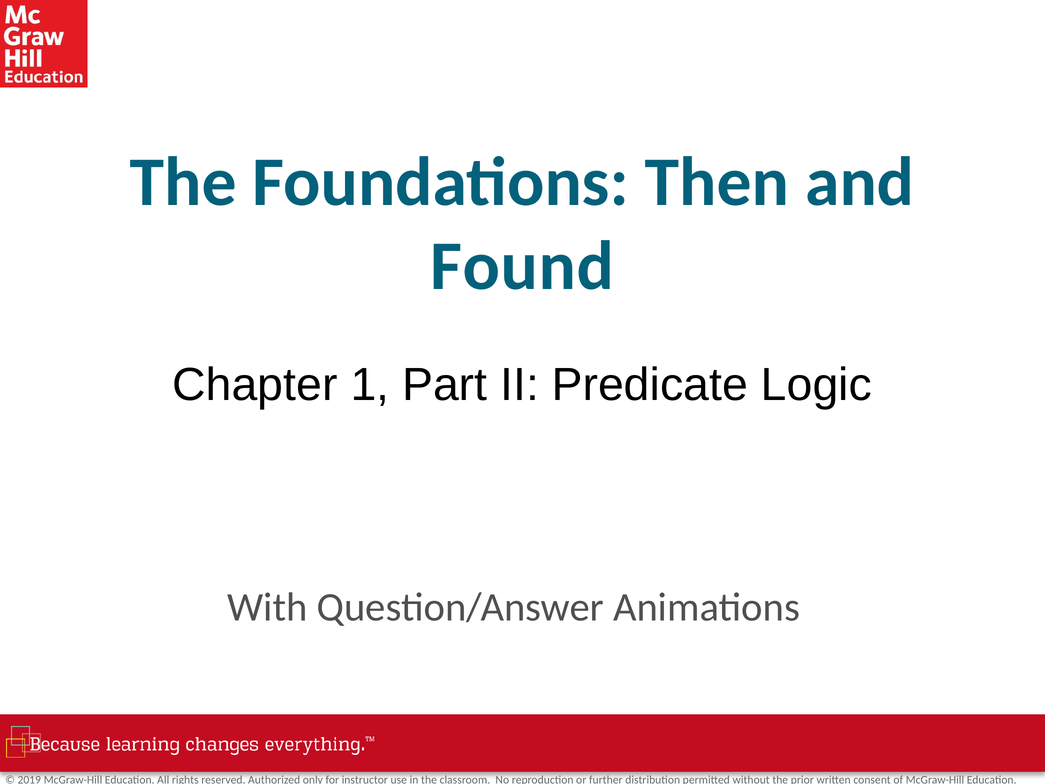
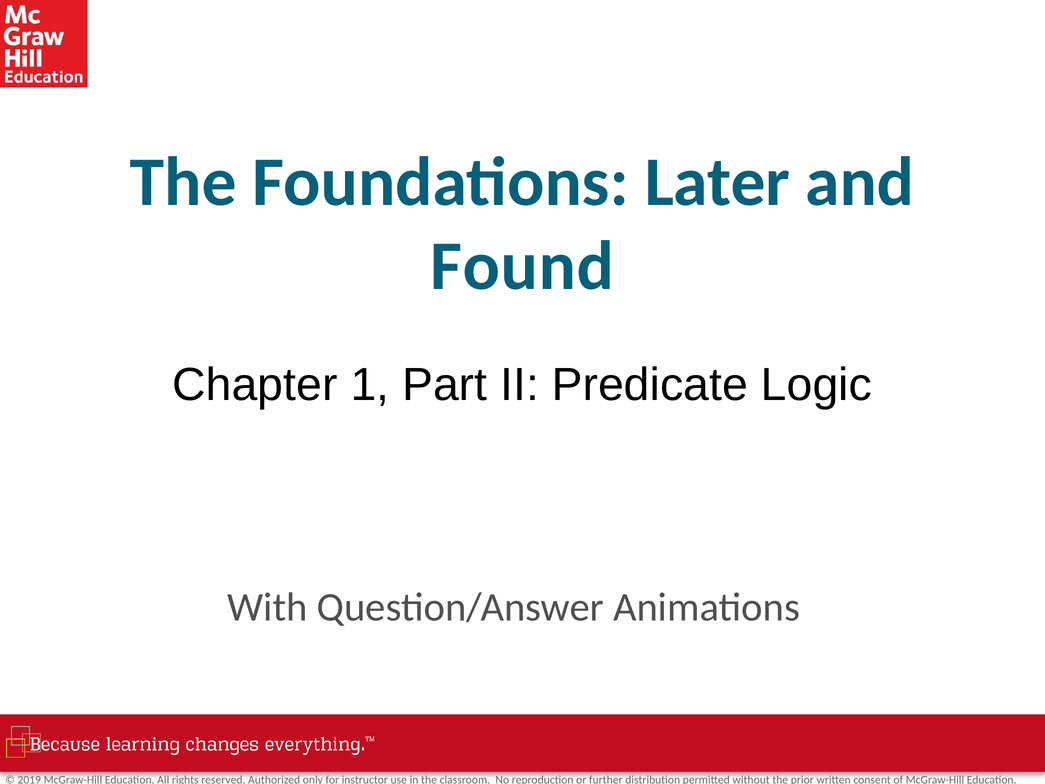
Then: Then -> Later (717, 182)
